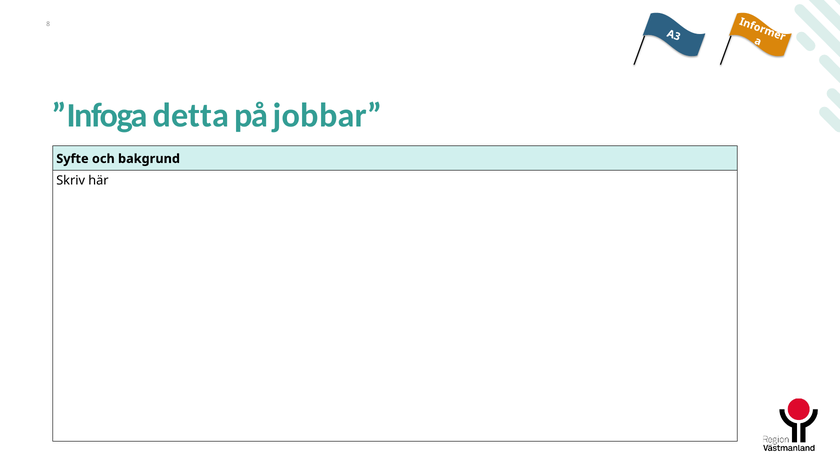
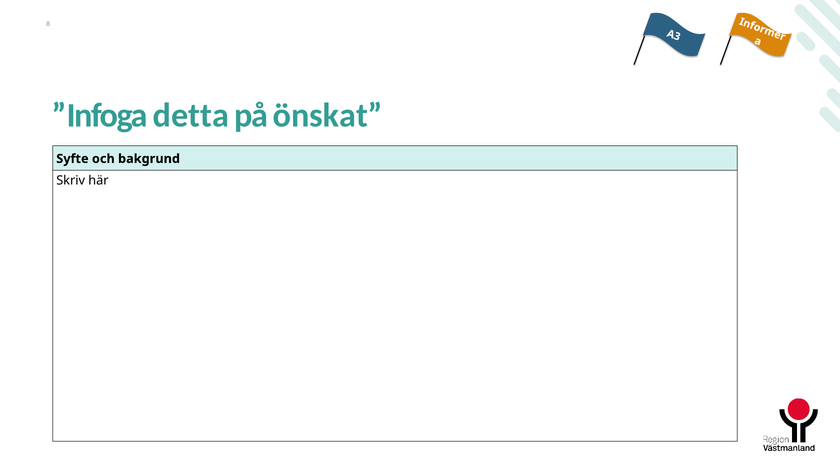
jobbar: jobbar -> önskat (328, 115)
